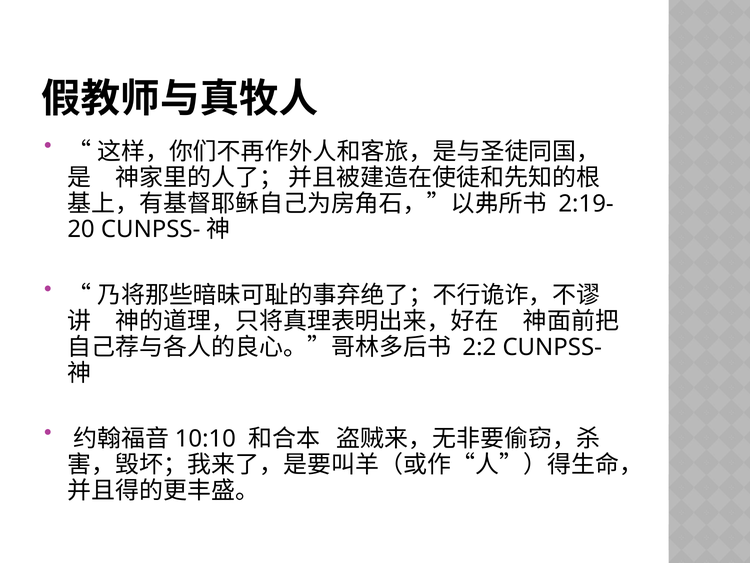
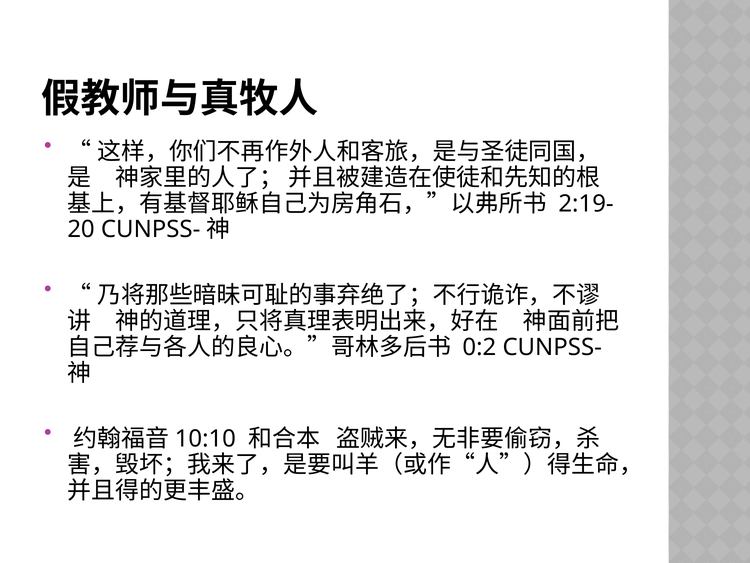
2:2: 2:2 -> 0:2 (479, 347)
